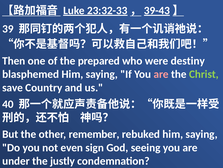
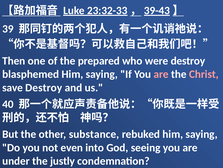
were destiny: destiny -> destroy (188, 61)
Christ colour: light green -> pink (204, 74)
save Country: Country -> Destroy (44, 87)
remember: remember -> substance (94, 134)
sign: sign -> into (95, 147)
